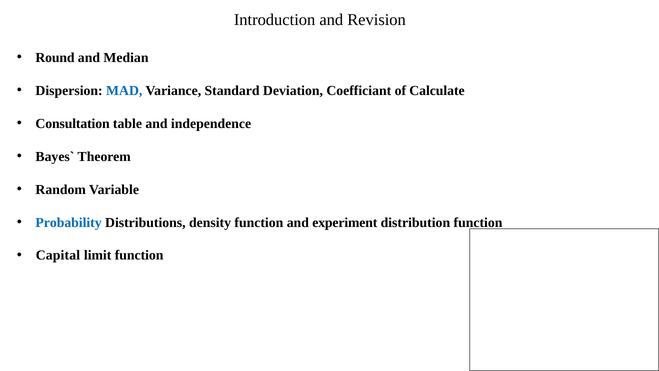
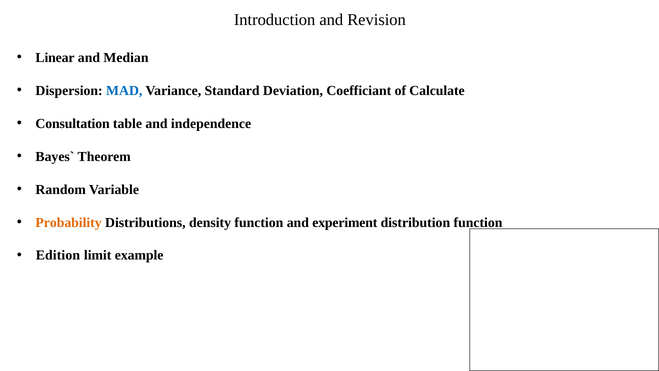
Round: Round -> Linear (55, 57)
Probability colour: blue -> orange (69, 222)
Capital: Capital -> Edition (58, 255)
limit function: function -> example (139, 255)
